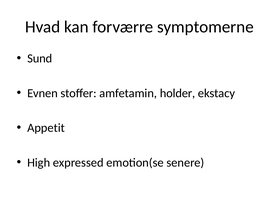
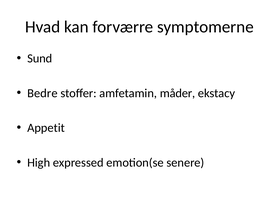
Evnen: Evnen -> Bedre (42, 93)
holder: holder -> måder (178, 93)
